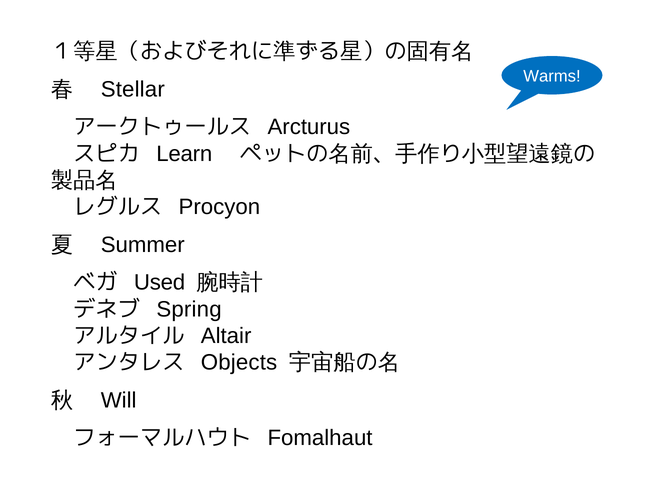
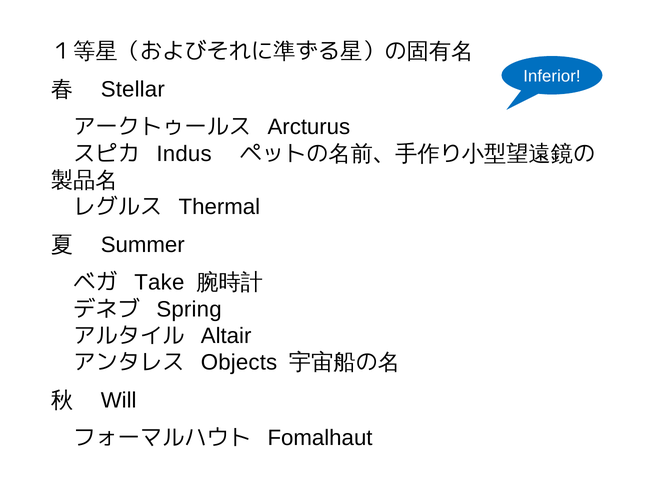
Warms: Warms -> Inferior (552, 76)
Learn: Learn -> Indus (184, 154)
Procyon: Procyon -> Thermal (219, 207)
Used: Used -> Take (159, 283)
